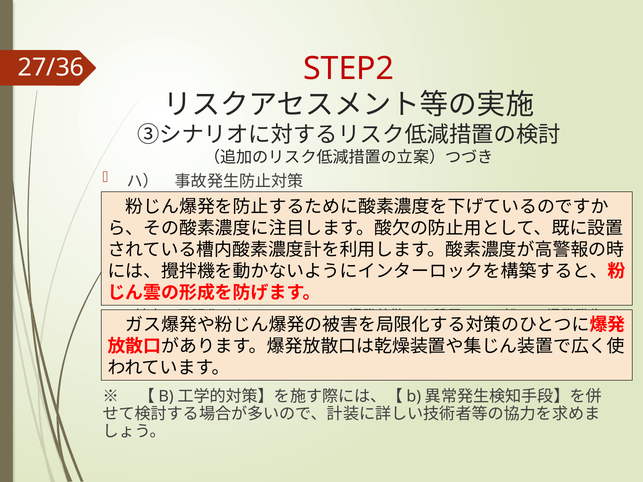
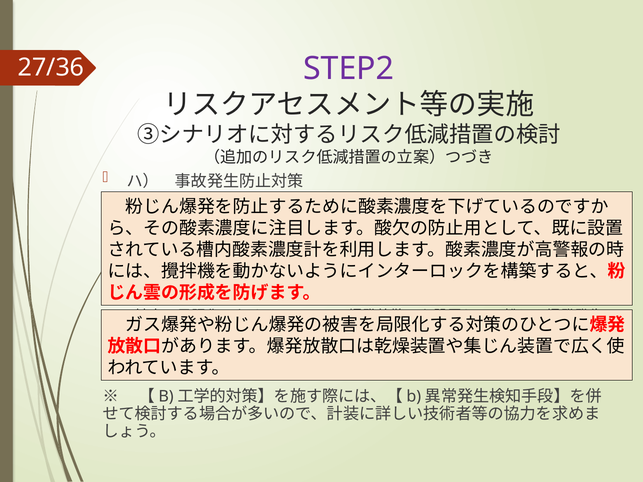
STEP2 colour: red -> purple (349, 69)
